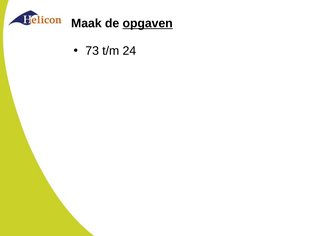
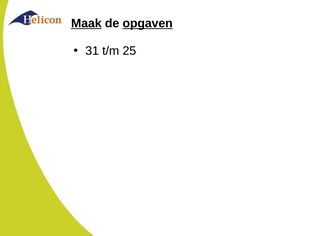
Maak underline: none -> present (86, 23)
73: 73 -> 31 (92, 51)
24: 24 -> 25 (129, 51)
